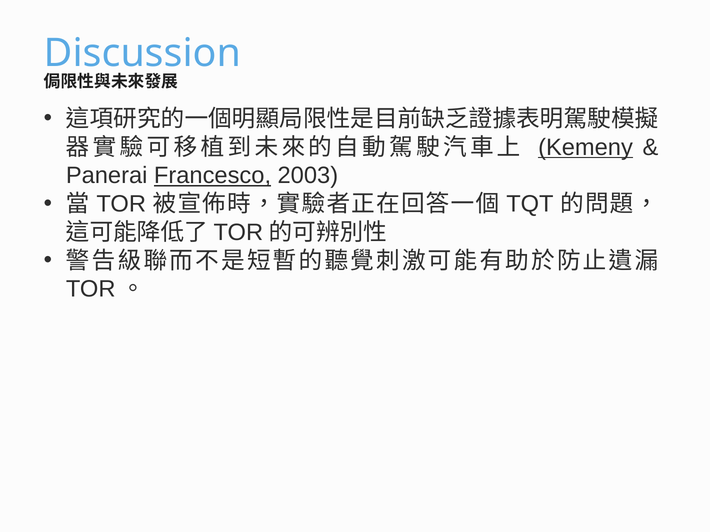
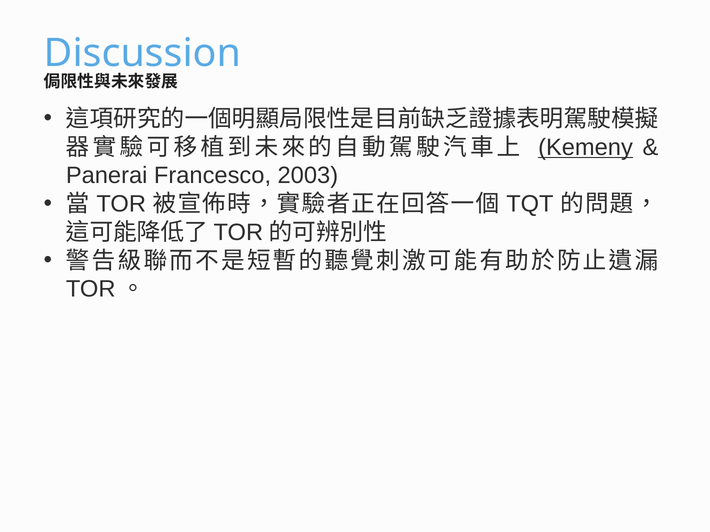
Francesco underline: present -> none (213, 176)
